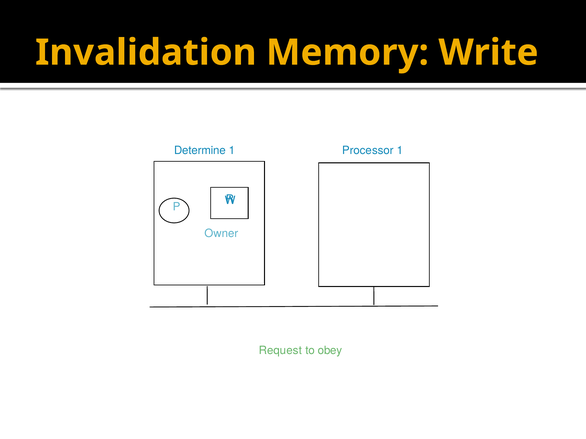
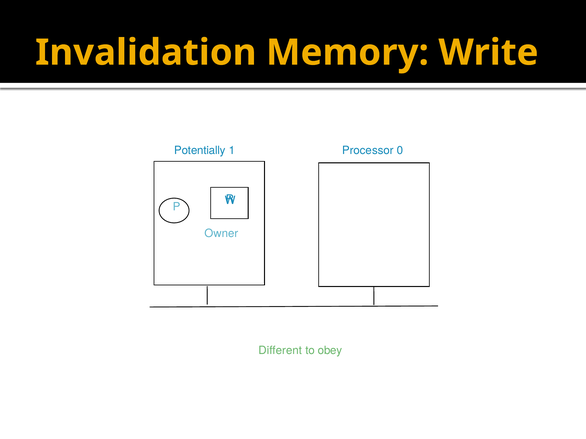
Determine: Determine -> Potentially (200, 151)
Processor 1: 1 -> 0 (400, 151)
Request: Request -> Different (280, 351)
